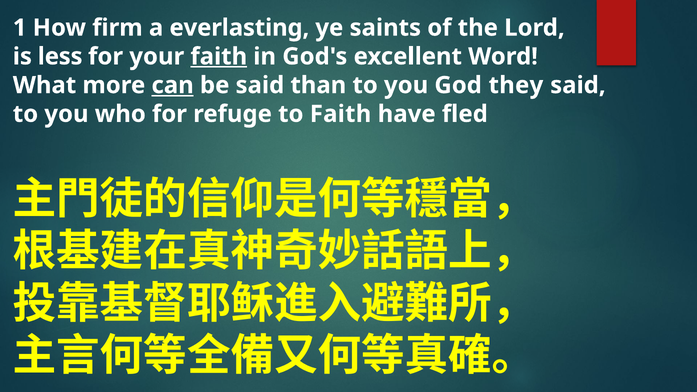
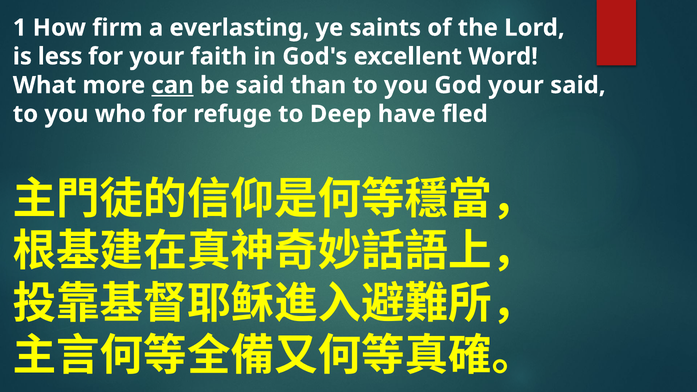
faith underline: present -> none (219, 57)
God they: they -> your (516, 85)
to Faith: Faith -> Deep (341, 114)
